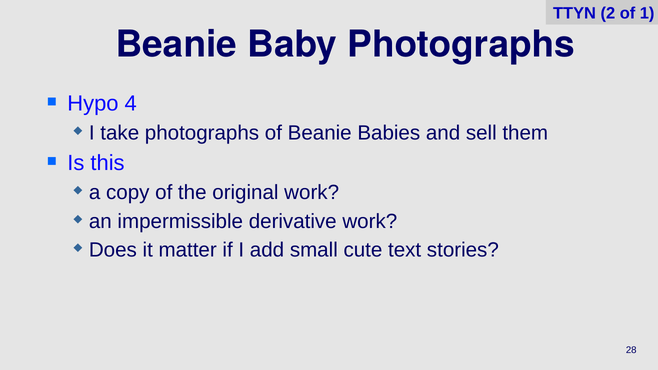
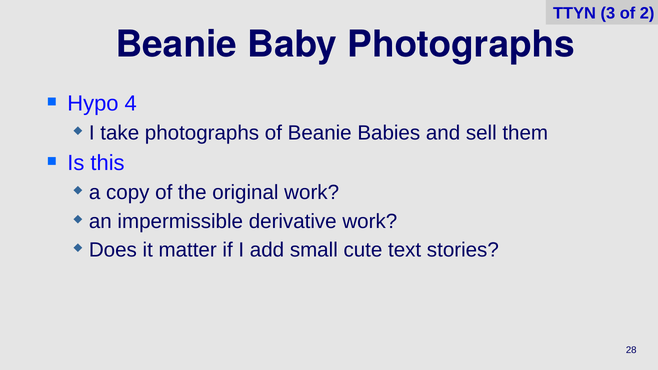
2: 2 -> 3 (608, 13)
1: 1 -> 2 (647, 13)
